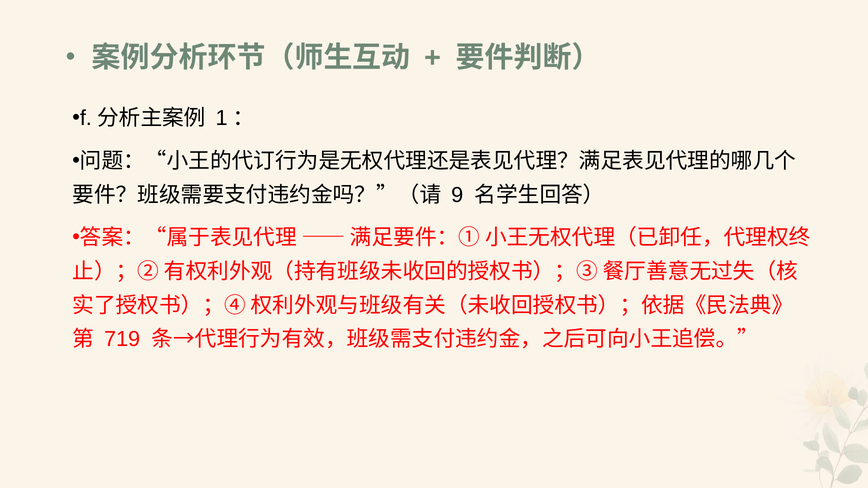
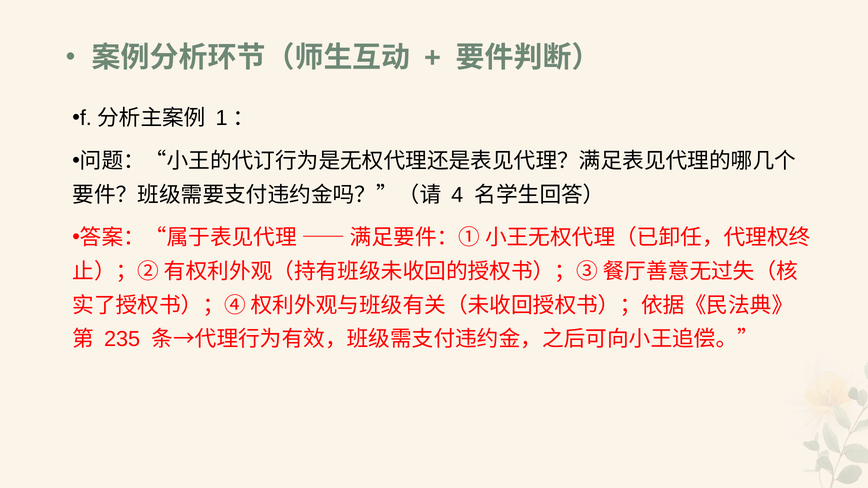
9: 9 -> 4 (457, 195)
719: 719 -> 235 (122, 339)
